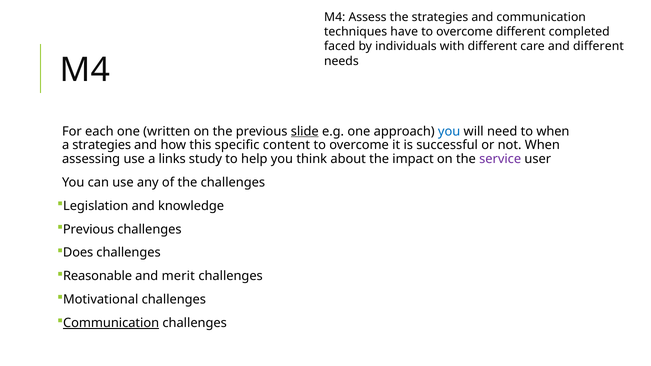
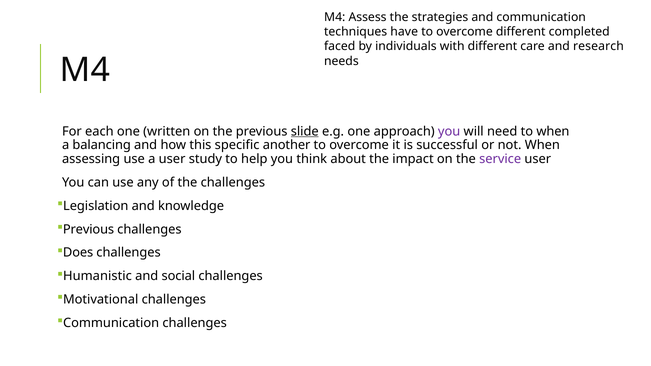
and different: different -> research (598, 46)
you colour: blue -> purple (449, 131)
a strategies: strategies -> balancing (102, 145)
content: content -> another (287, 145)
a links: links -> user (172, 159)
Reasonable: Reasonable -> Humanistic (97, 276)
merit: merit -> social (178, 276)
Communication underline: present -> none (111, 323)
